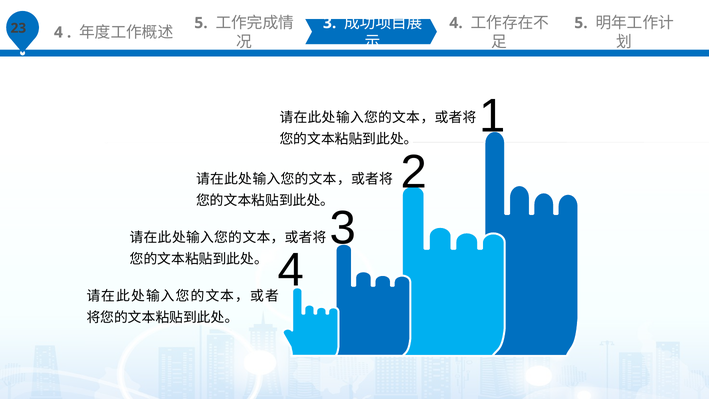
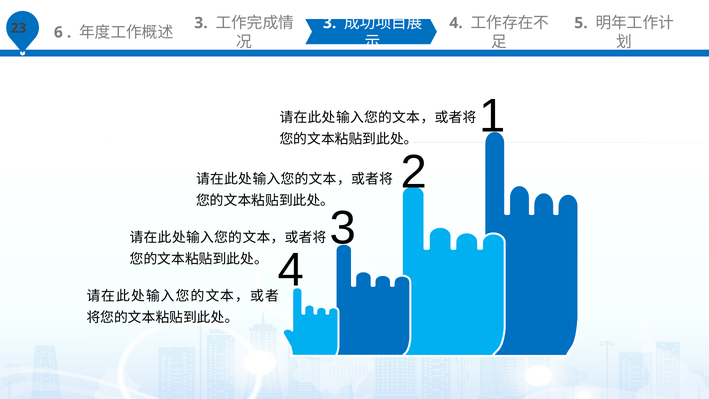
4: 4 -> 6 (58, 32)
5: 5 -> 3 (201, 23)
